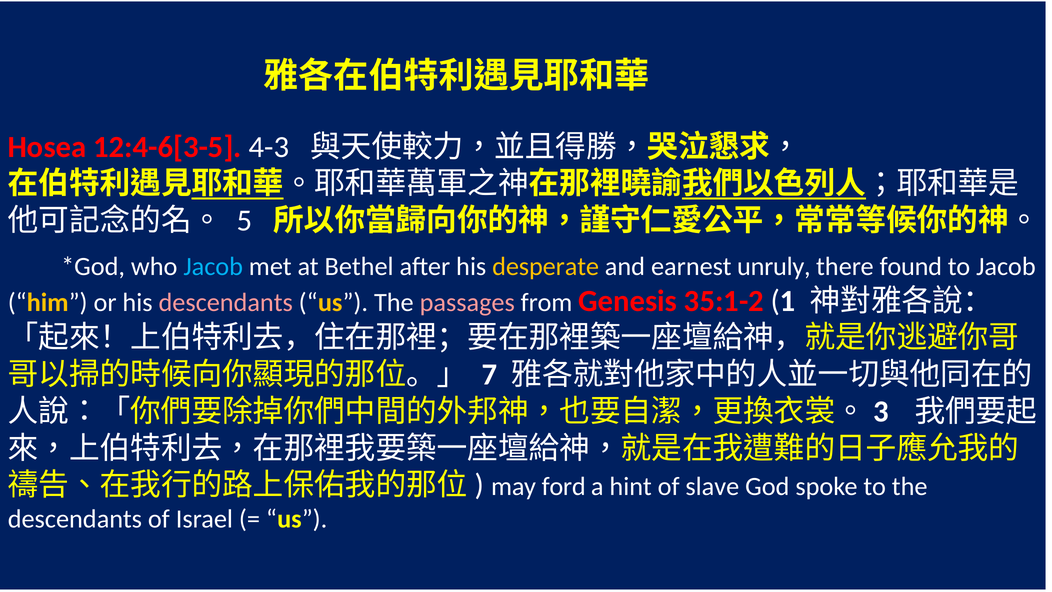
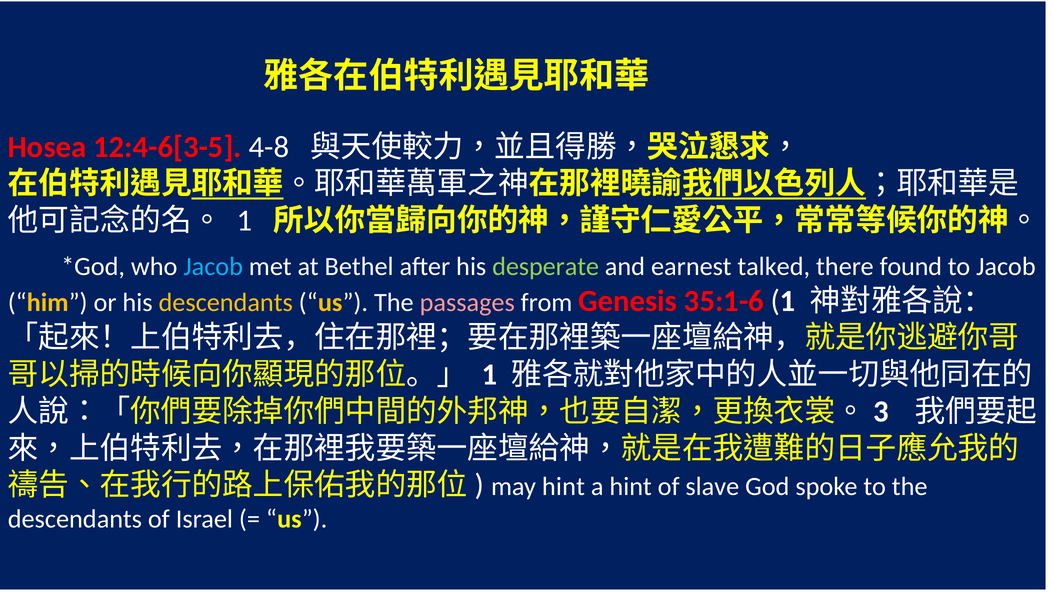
4-3: 4-3 -> 4-8 (269, 147)
5: 5 -> 1 (244, 221)
desperate colour: yellow -> light green (546, 266)
unruly: unruly -> talked (774, 266)
descendants colour: pink -> yellow (226, 302)
35:1-2: 35:1-2 -> 35:1-6 (724, 301)
7: 7 -> 1 (489, 375)
may ford: ford -> hint (563, 487)
